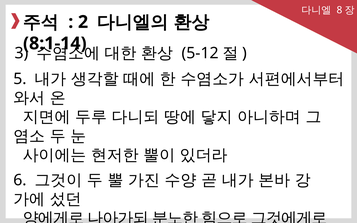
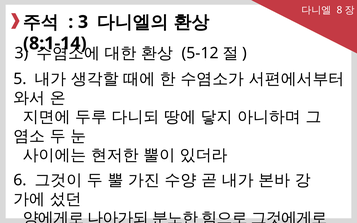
2: 2 -> 3 (83, 22)
